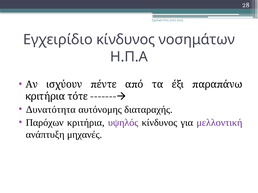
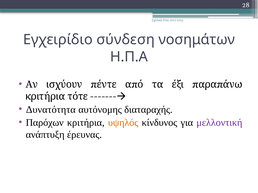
Εγχειρίδιο κίνδυνος: κίνδυνος -> σύνδεση (126, 40)
υψηλός colour: purple -> orange (123, 123)
μηχανές: μηχανές -> έρευνας (84, 135)
